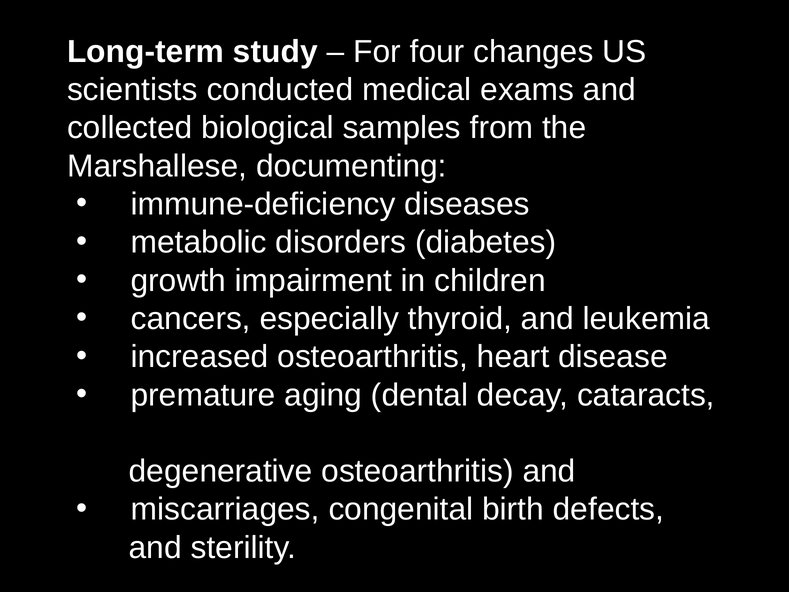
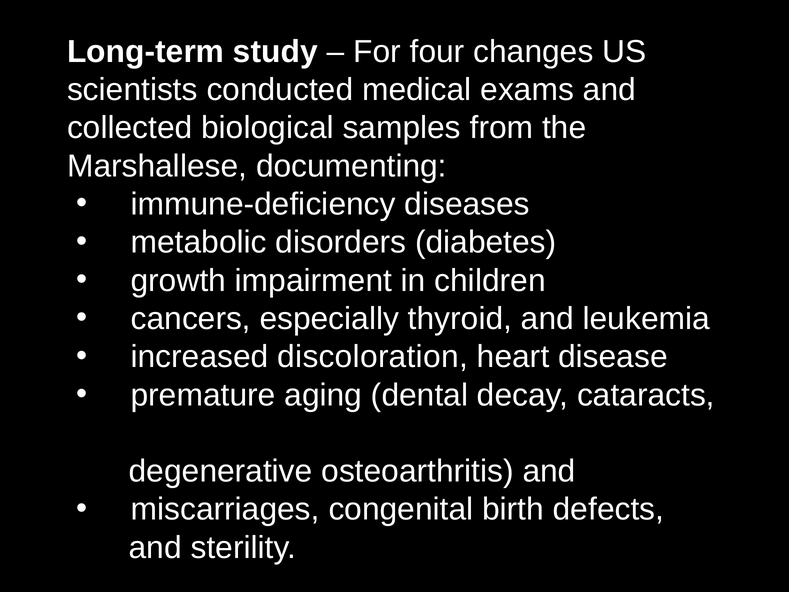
increased osteoarthritis: osteoarthritis -> discoloration (373, 357)
